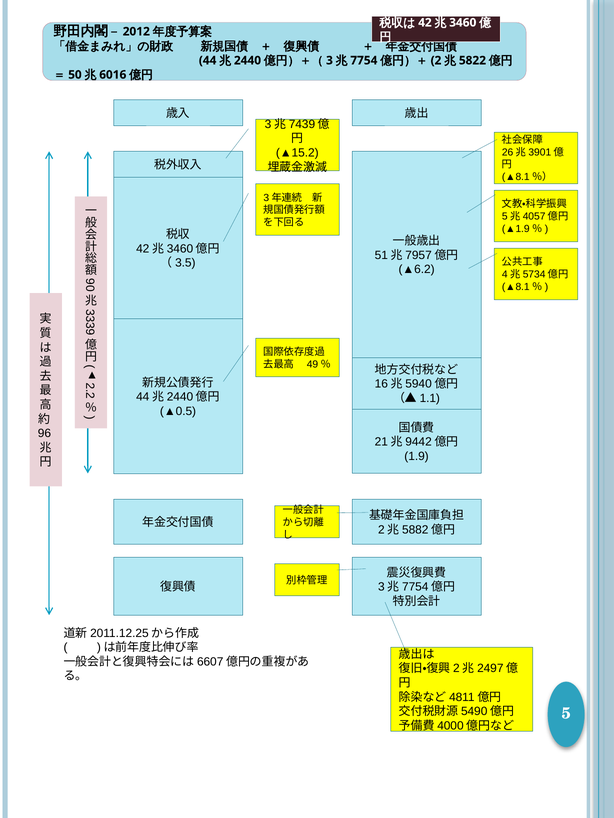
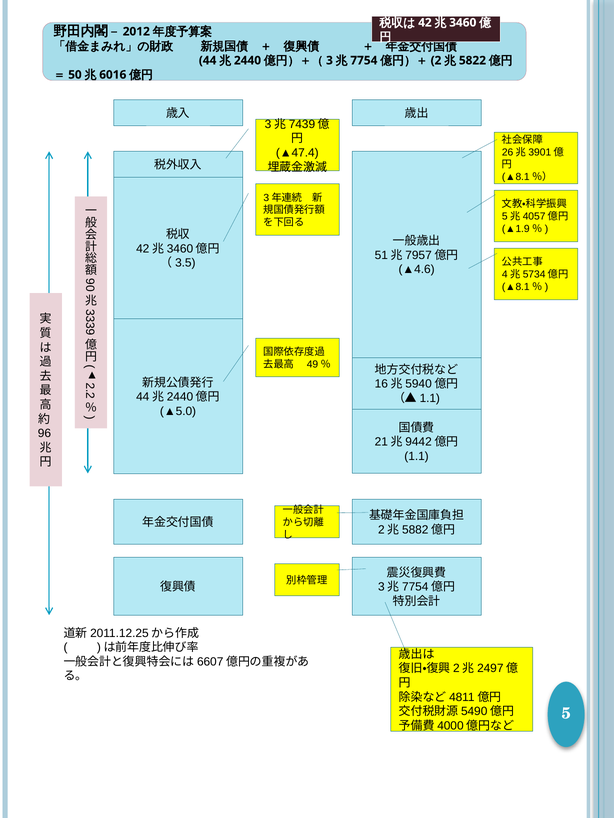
▲15.2: ▲15.2 -> ▲47.4 (297, 153)
▲6.2: ▲6.2 -> ▲4.6 (417, 270)
▲0.5: ▲0.5 -> ▲5.0 (178, 412)
1.9: 1.9 -> 1.1 (417, 457)
